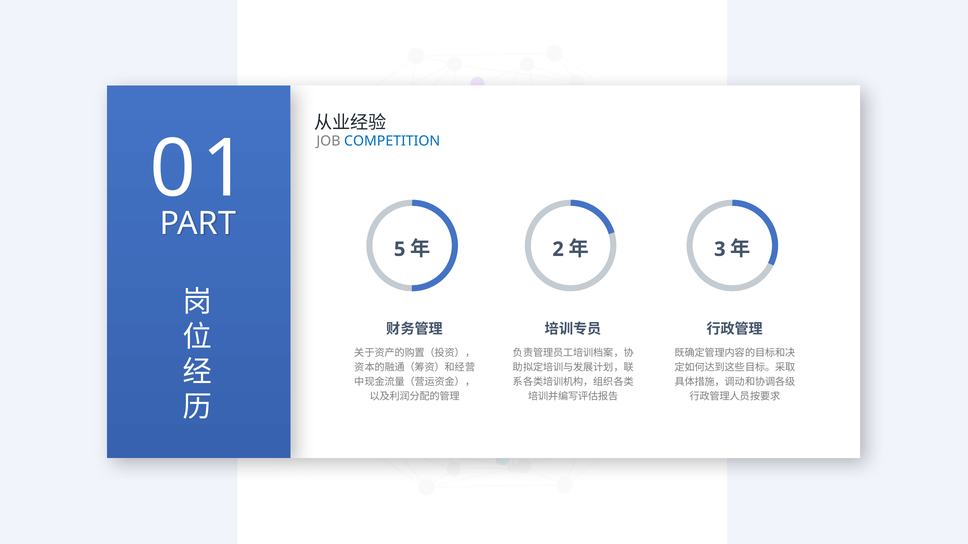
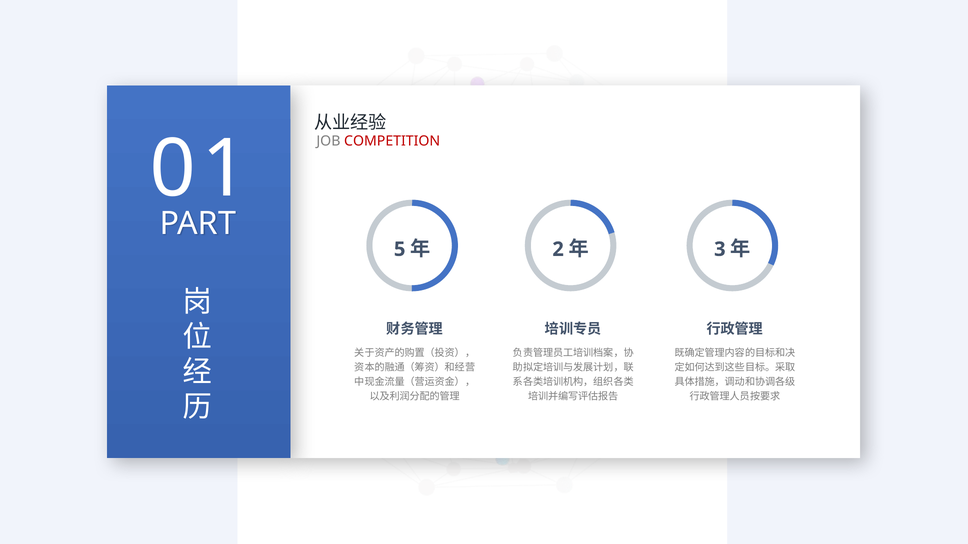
COMPETITION colour: blue -> red (392, 141)
